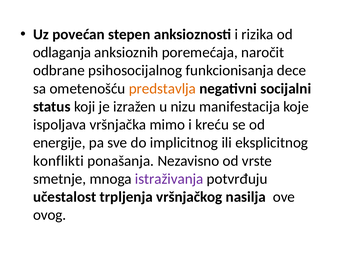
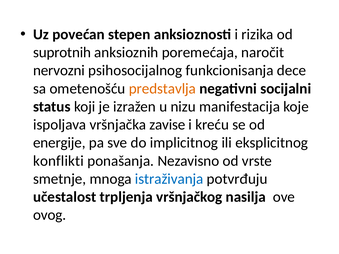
odlaganja: odlaganja -> suprotnih (62, 52)
odbrane: odbrane -> nervozni (59, 71)
mimo: mimo -> zavise (167, 125)
istraživanja colour: purple -> blue (169, 179)
